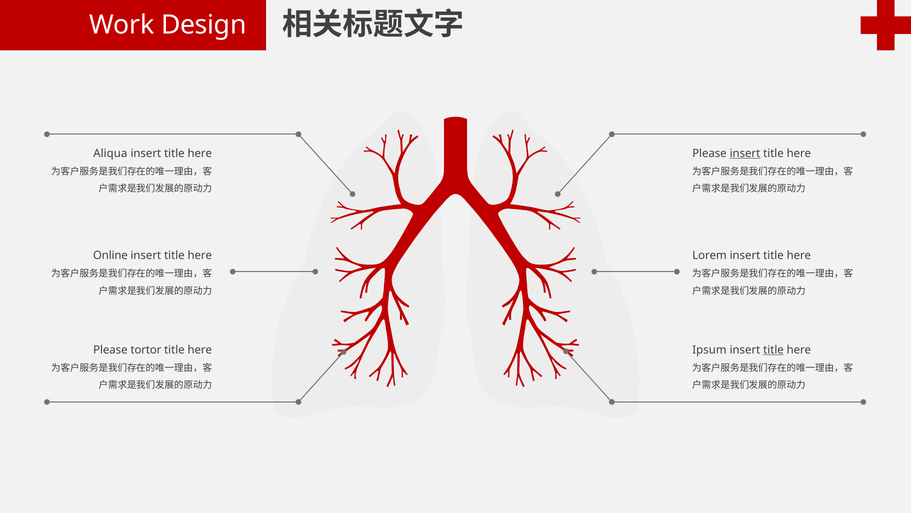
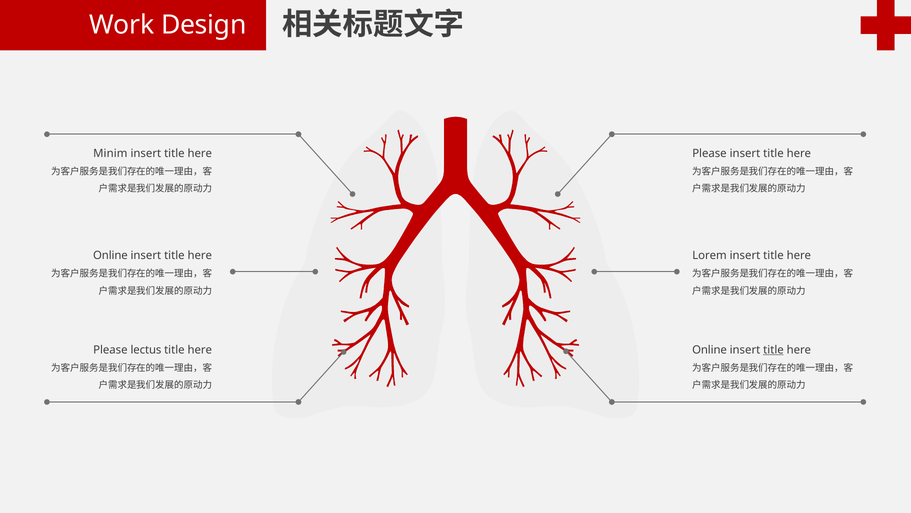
Aliqua: Aliqua -> Minim (110, 153)
insert underline: present -> none (745, 153)
tortor: tortor -> lectus (146, 350)
Ipsum: Ipsum -> Online (710, 350)
